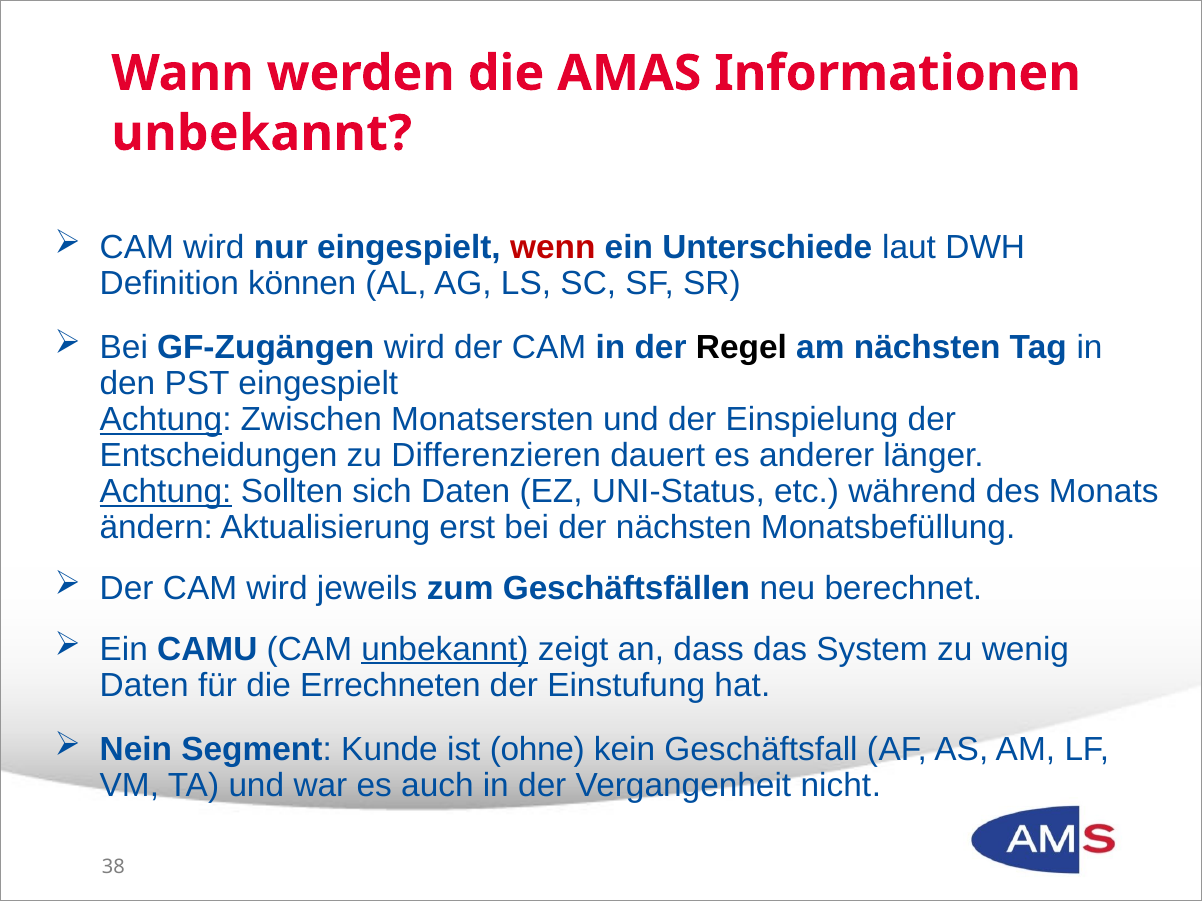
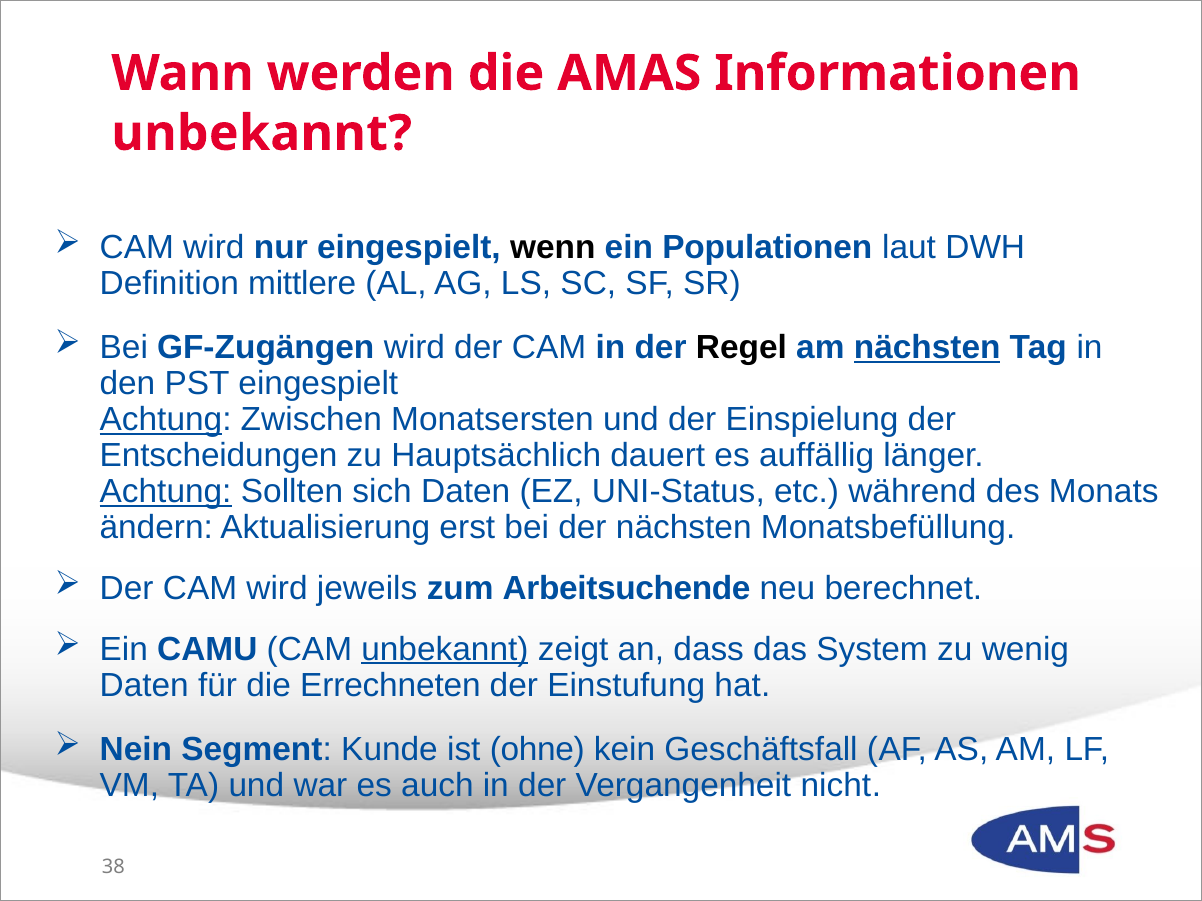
wenn colour: red -> black (553, 247)
Unterschiede: Unterschiede -> Populationen (767, 247)
können: können -> mittlere (302, 283)
nächsten underline: none -> present (927, 348)
Differenzieren: Differenzieren -> Hauptsächlich (496, 456)
anderer: anderer -> auffällig (817, 456)
Geschäftsfällen: Geschäftsfällen -> Arbeitsuchende (627, 589)
